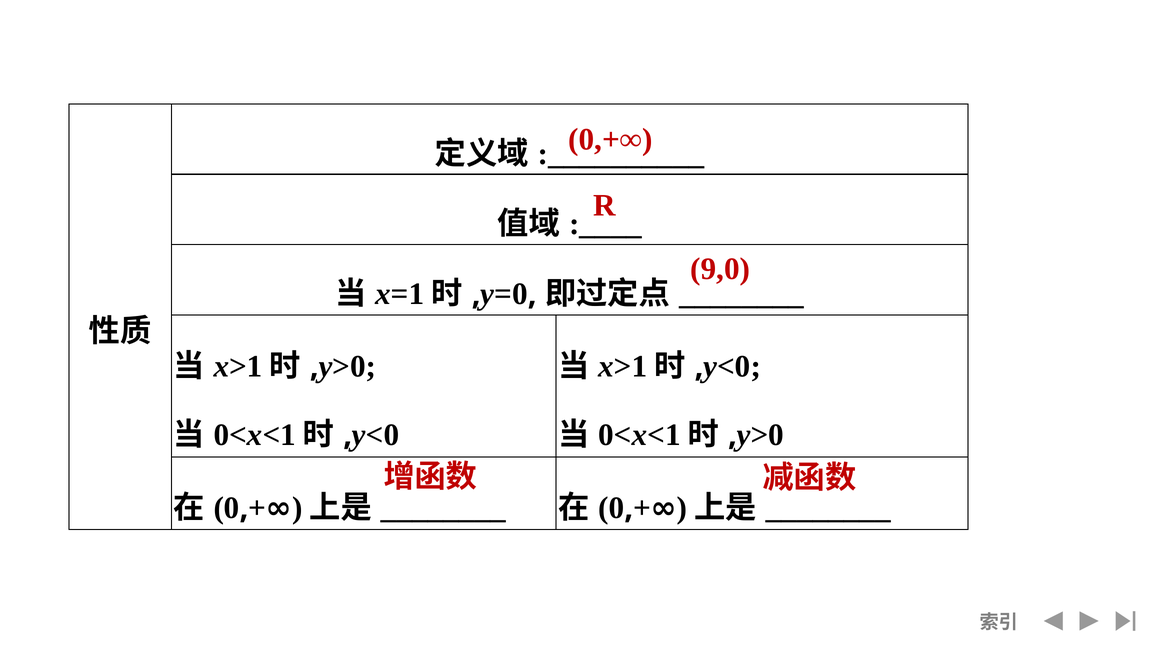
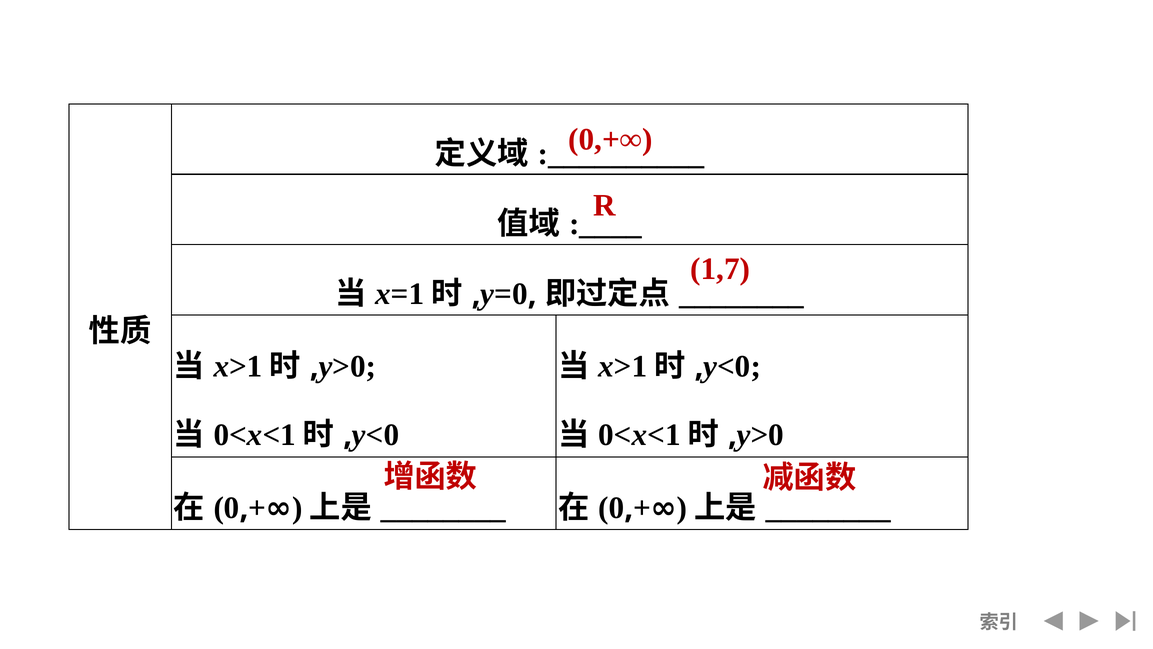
9,0: 9,0 -> 1,7 (720, 269)
